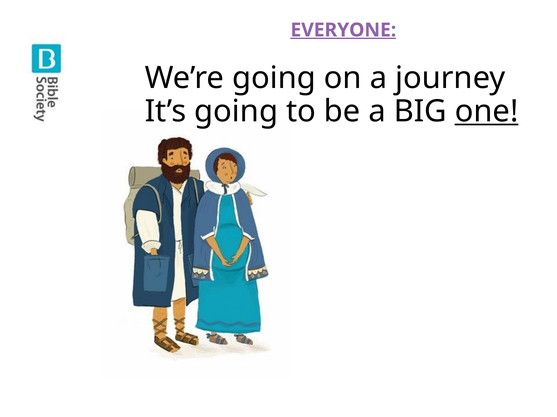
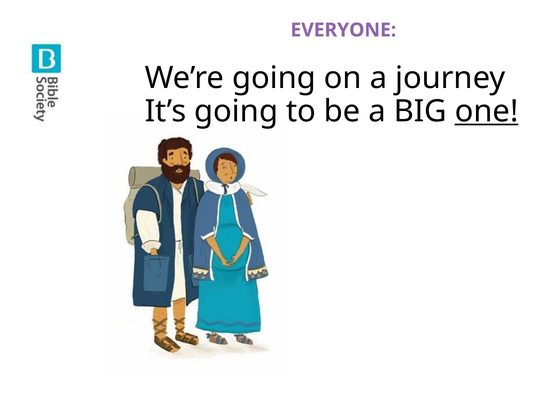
EVERYONE underline: present -> none (343, 30)
